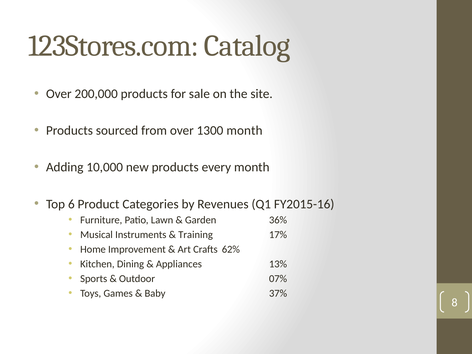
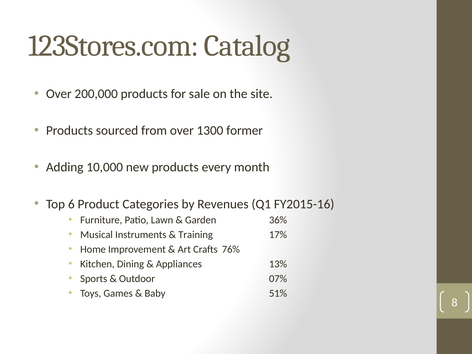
1300 month: month -> former (245, 131)
62%: 62% -> 76% (231, 249)
37%: 37% -> 51% (278, 293)
